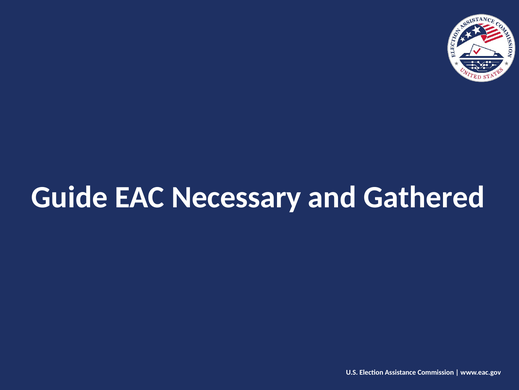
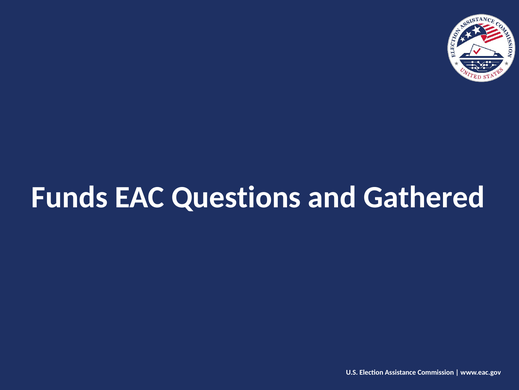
Guide: Guide -> Funds (69, 197)
Necessary: Necessary -> Questions (236, 197)
